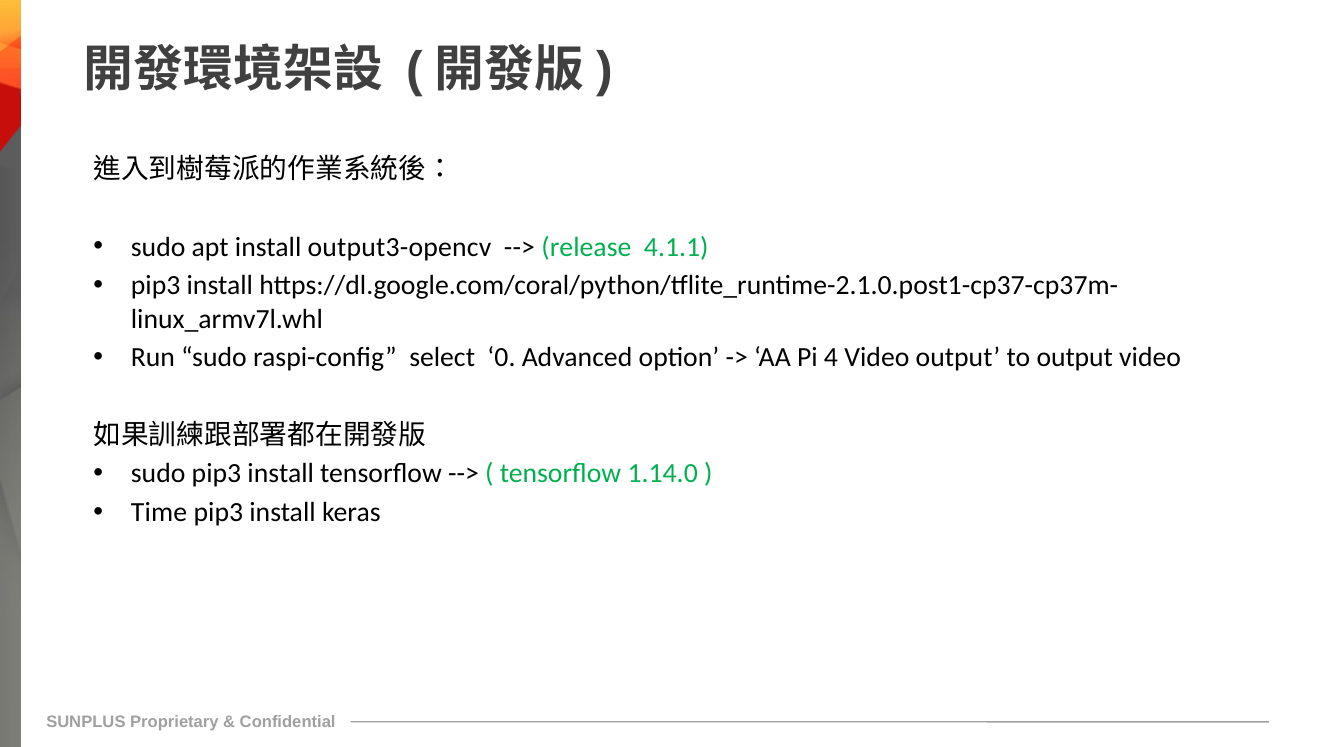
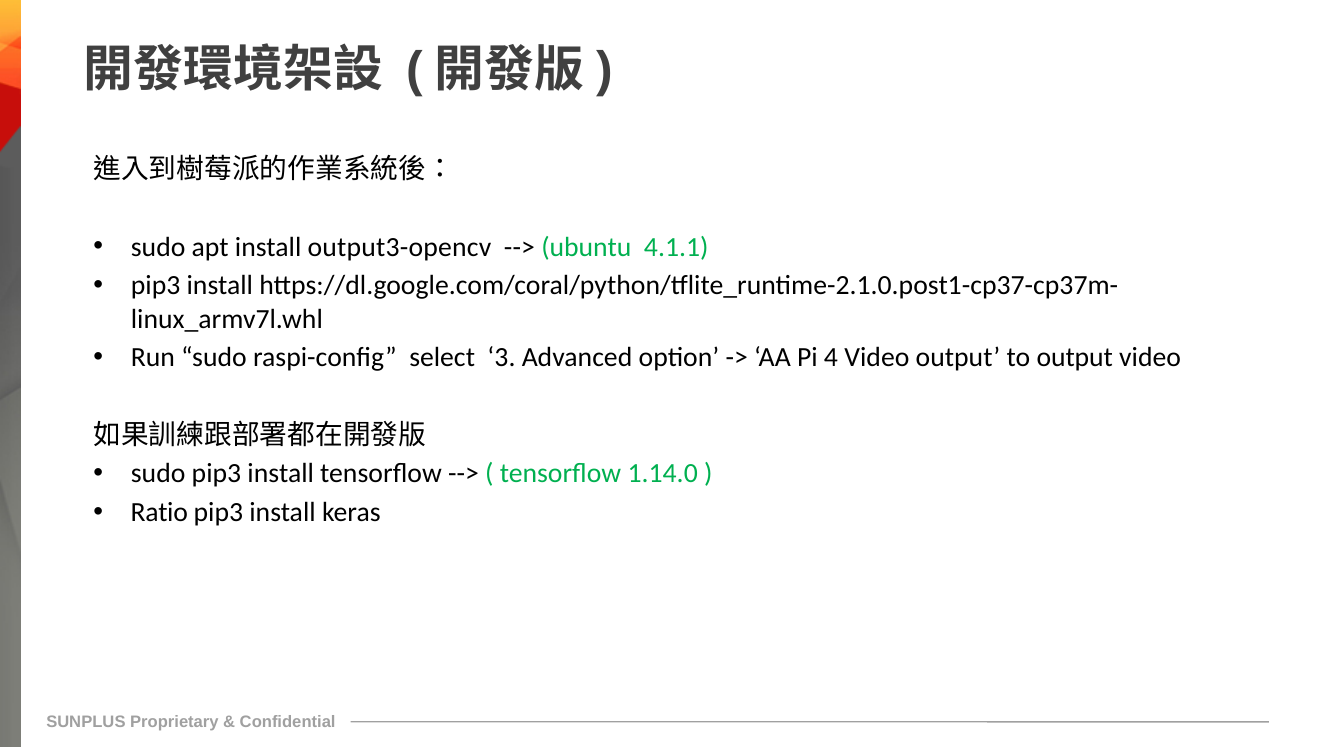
release: release -> ubuntu (586, 247)
0: 0 -> 3 (501, 358)
Time: Time -> Ratio (159, 513)
